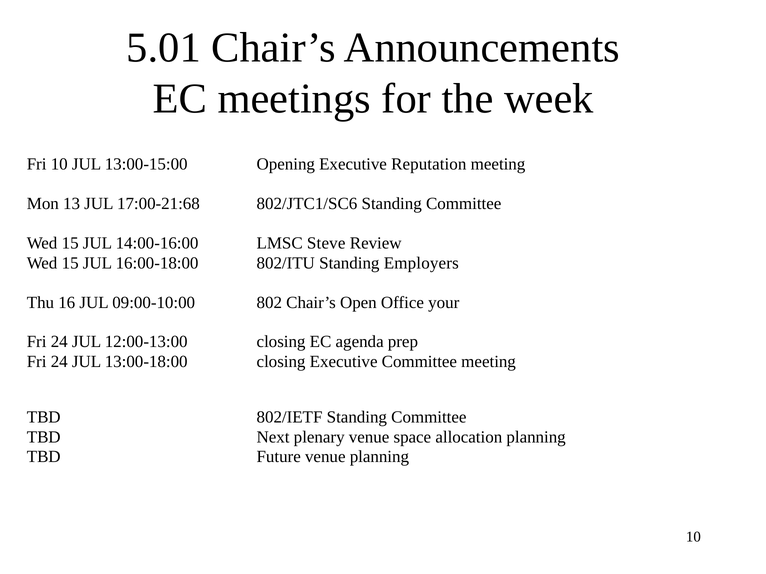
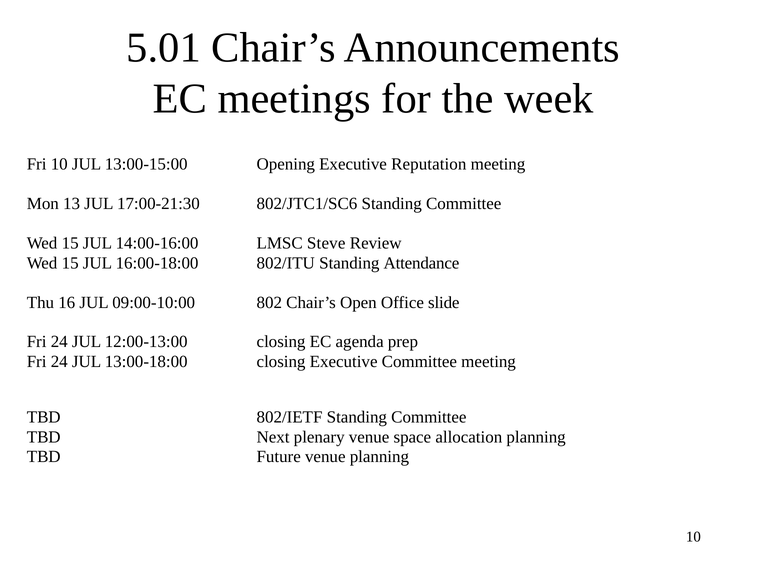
17:00-21:68: 17:00-21:68 -> 17:00-21:30 (158, 204)
Employers: Employers -> Attendance (421, 263)
your: your -> slide (444, 303)
